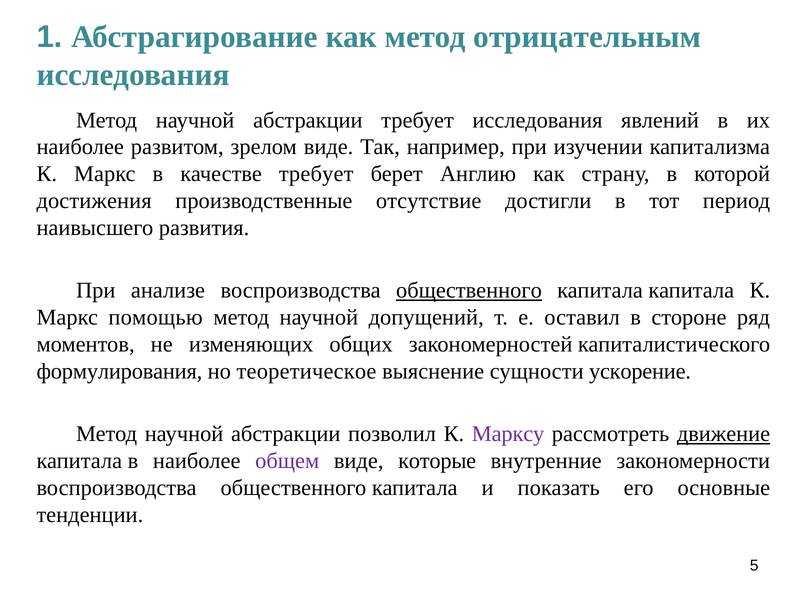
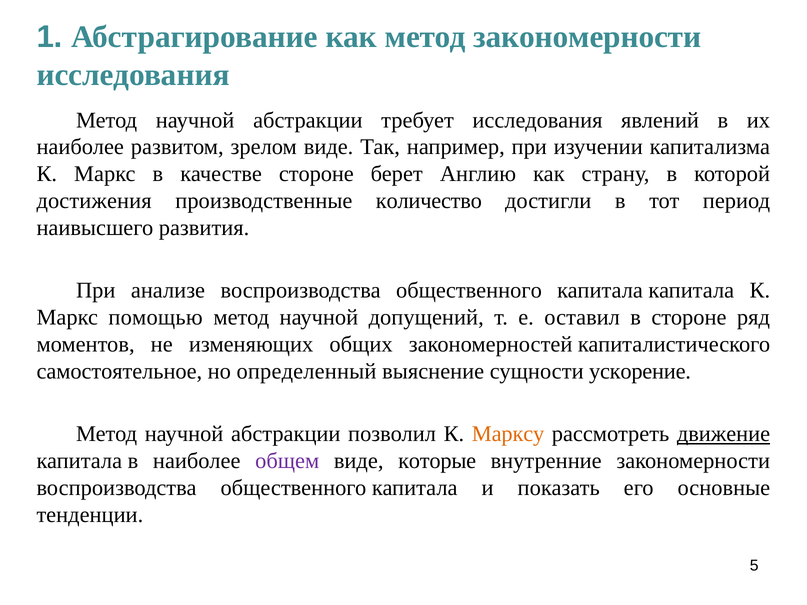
метод отрицательным: отрицательным -> закономерности (587, 37)
качестве требует: требует -> стороне (316, 174)
отсутствие: отсутствие -> количество (429, 201)
общественного underline: present -> none (469, 291)
формулирования: формулирования -> самостоятельное (119, 371)
теоретическое: теоретическое -> определенный (306, 371)
Марксу colour: purple -> orange (508, 434)
